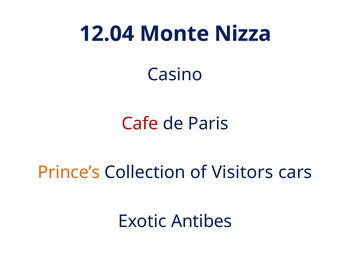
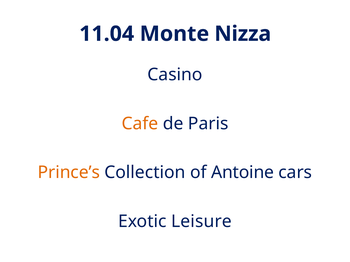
12.04: 12.04 -> 11.04 (107, 34)
Cafe colour: red -> orange (140, 124)
Visitors: Visitors -> Antoine (243, 173)
Antibes: Antibes -> Leisure (201, 222)
